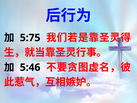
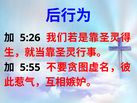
5:75: 5:75 -> 5:26 (30, 38)
5:46: 5:46 -> 5:55 (30, 67)
